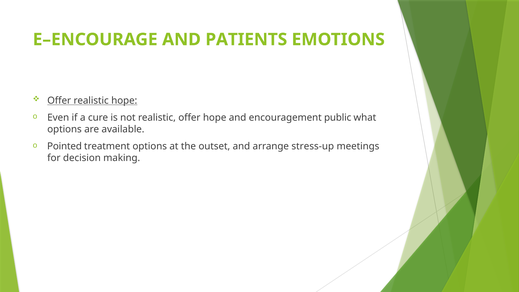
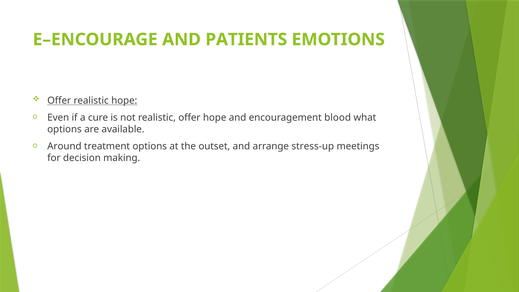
public: public -> blood (338, 118)
Pointed: Pointed -> Around (64, 146)
